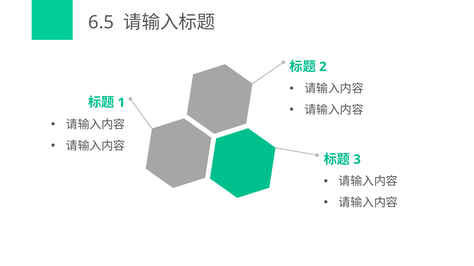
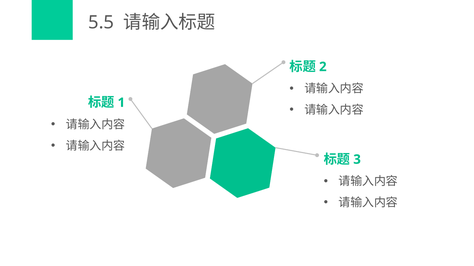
6.5: 6.5 -> 5.5 (101, 23)
